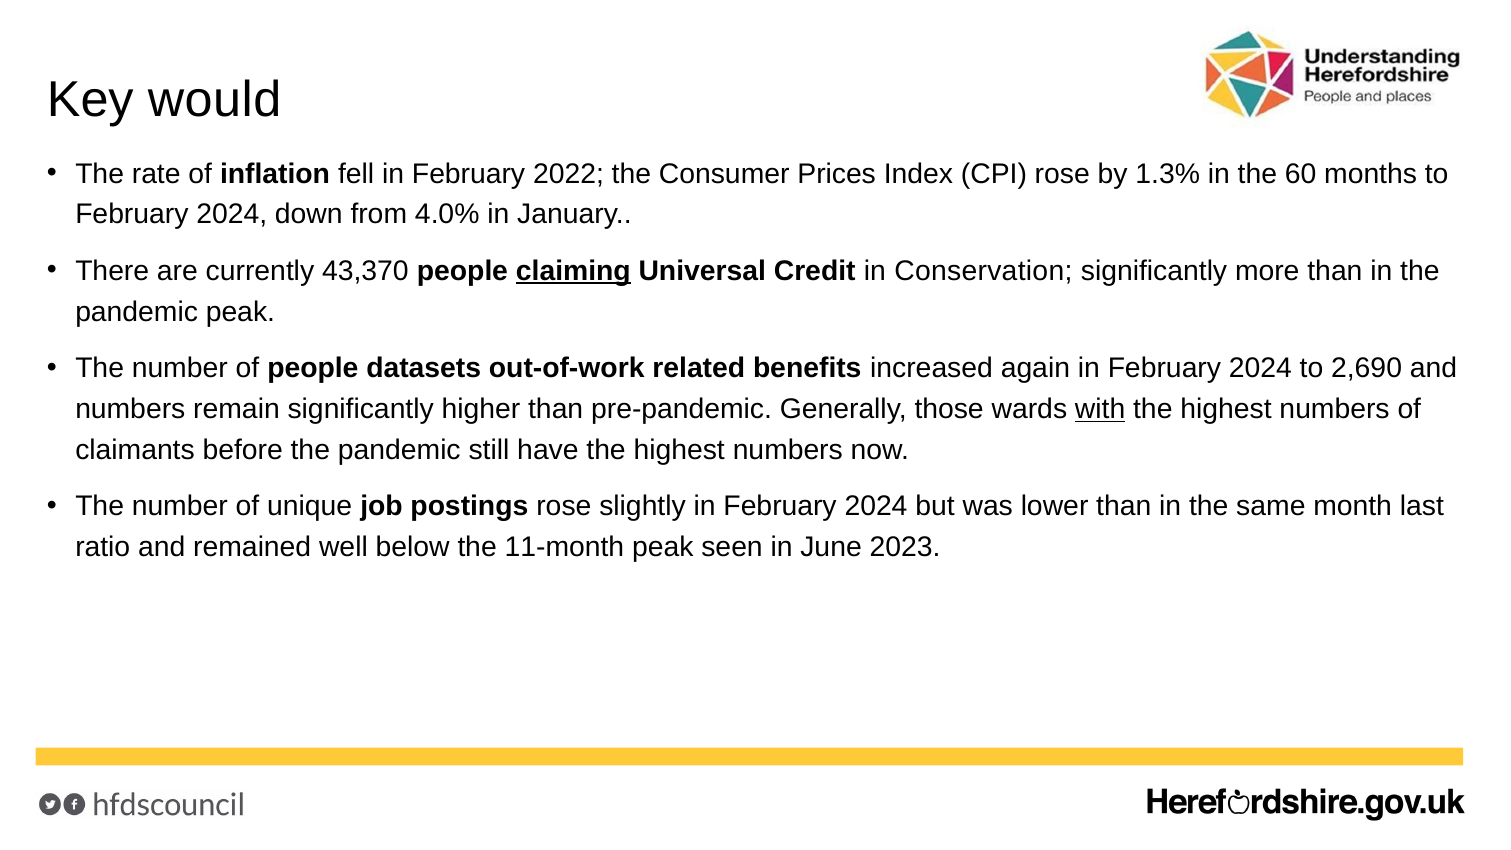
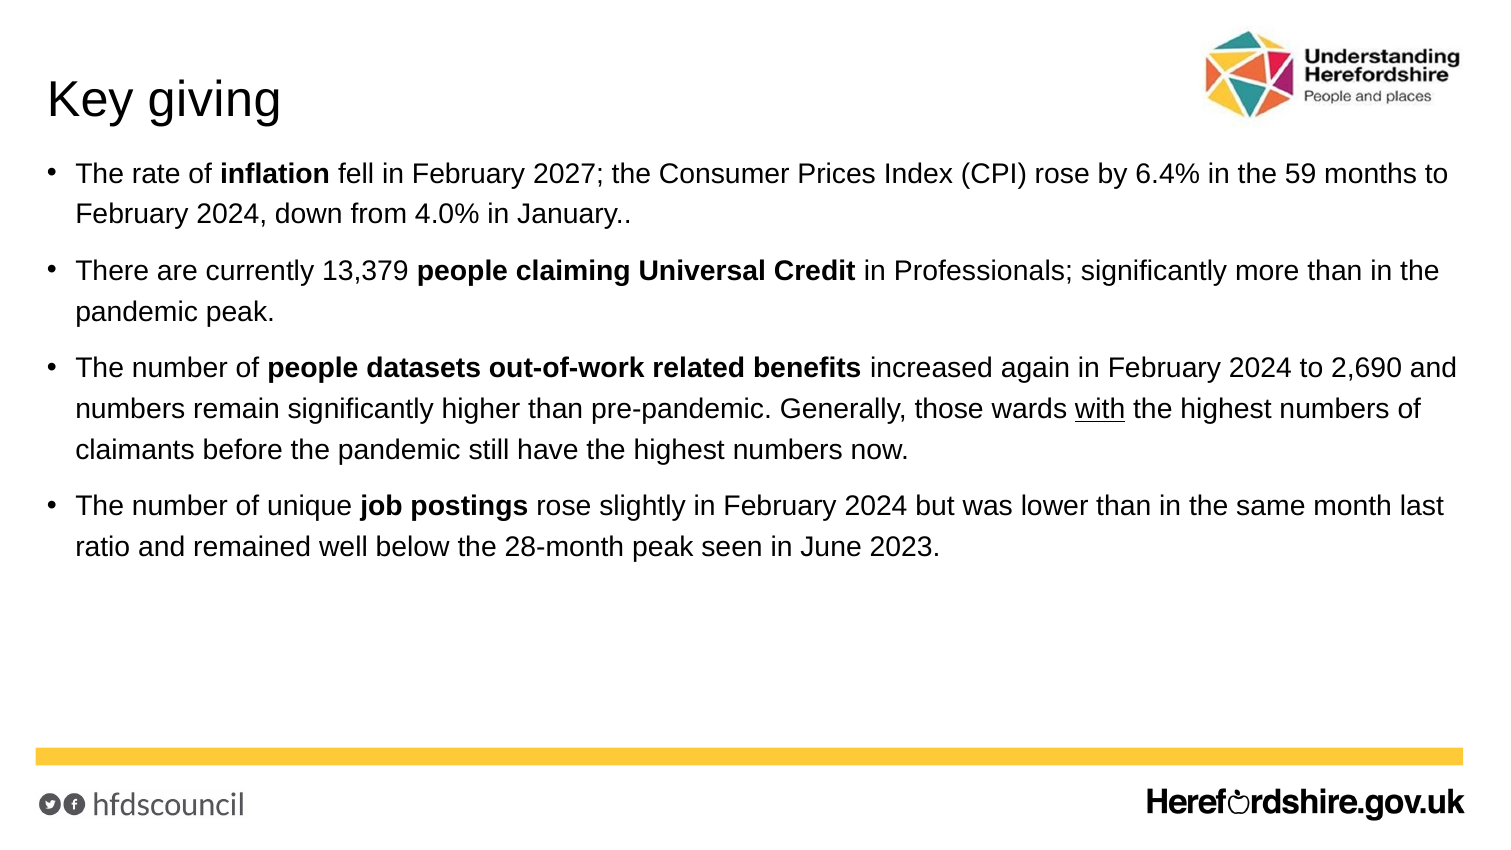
would: would -> giving (215, 100)
2022: 2022 -> 2027 (568, 174)
1.3%: 1.3% -> 6.4% (1168, 174)
60: 60 -> 59 (1301, 174)
43,370: 43,370 -> 13,379 (365, 271)
claiming underline: present -> none (573, 271)
Conservation: Conservation -> Professionals (983, 271)
11-month: 11-month -> 28-month (564, 547)
